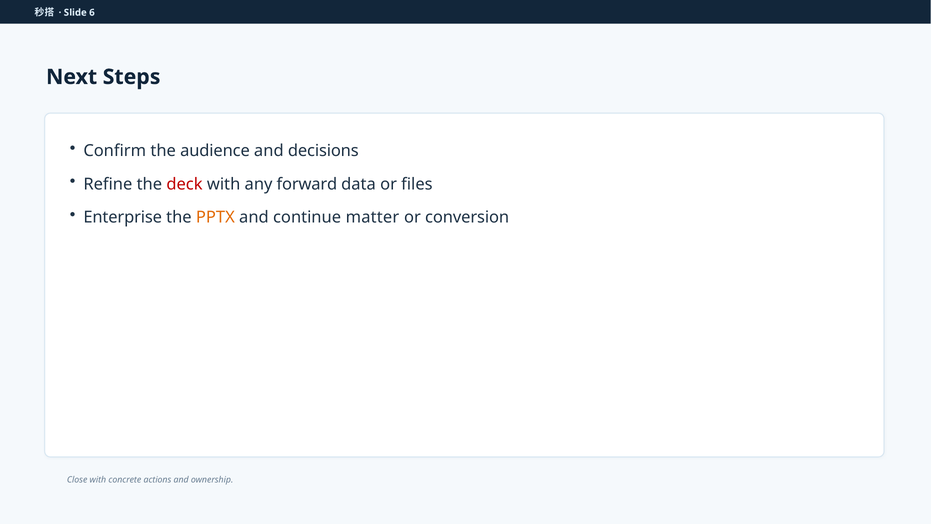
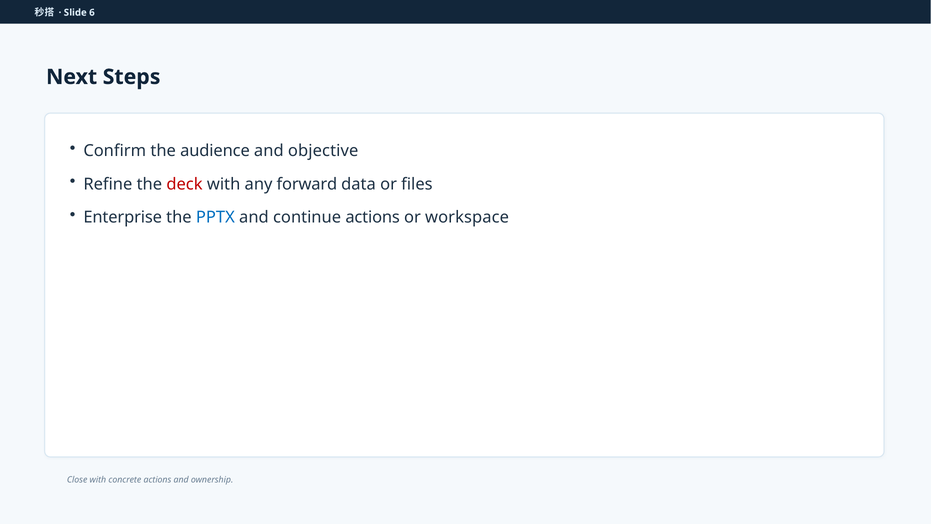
decisions: decisions -> objective (323, 151)
PPTX colour: orange -> blue (215, 217)
continue matter: matter -> actions (373, 217)
conversion: conversion -> workspace (467, 217)
